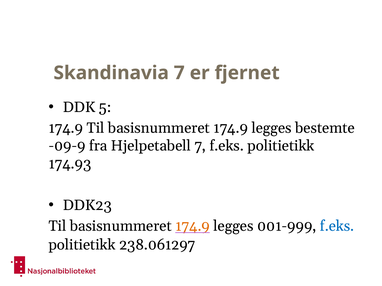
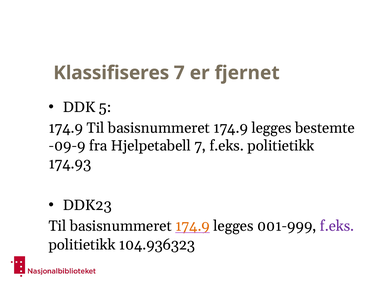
Skandinavia: Skandinavia -> Klassifiseres (111, 73)
f.eks colour: blue -> purple (337, 226)
238.061297: 238.061297 -> 104.936323 (157, 245)
